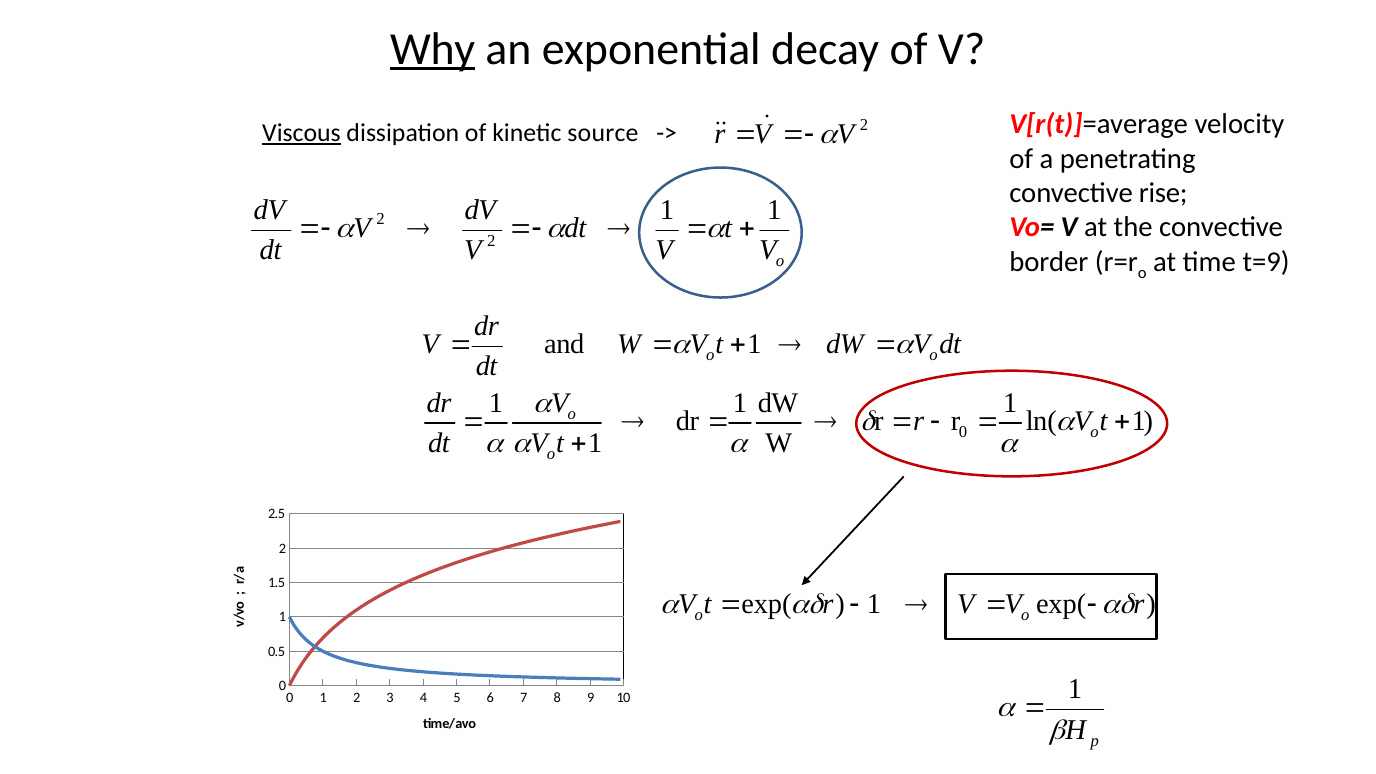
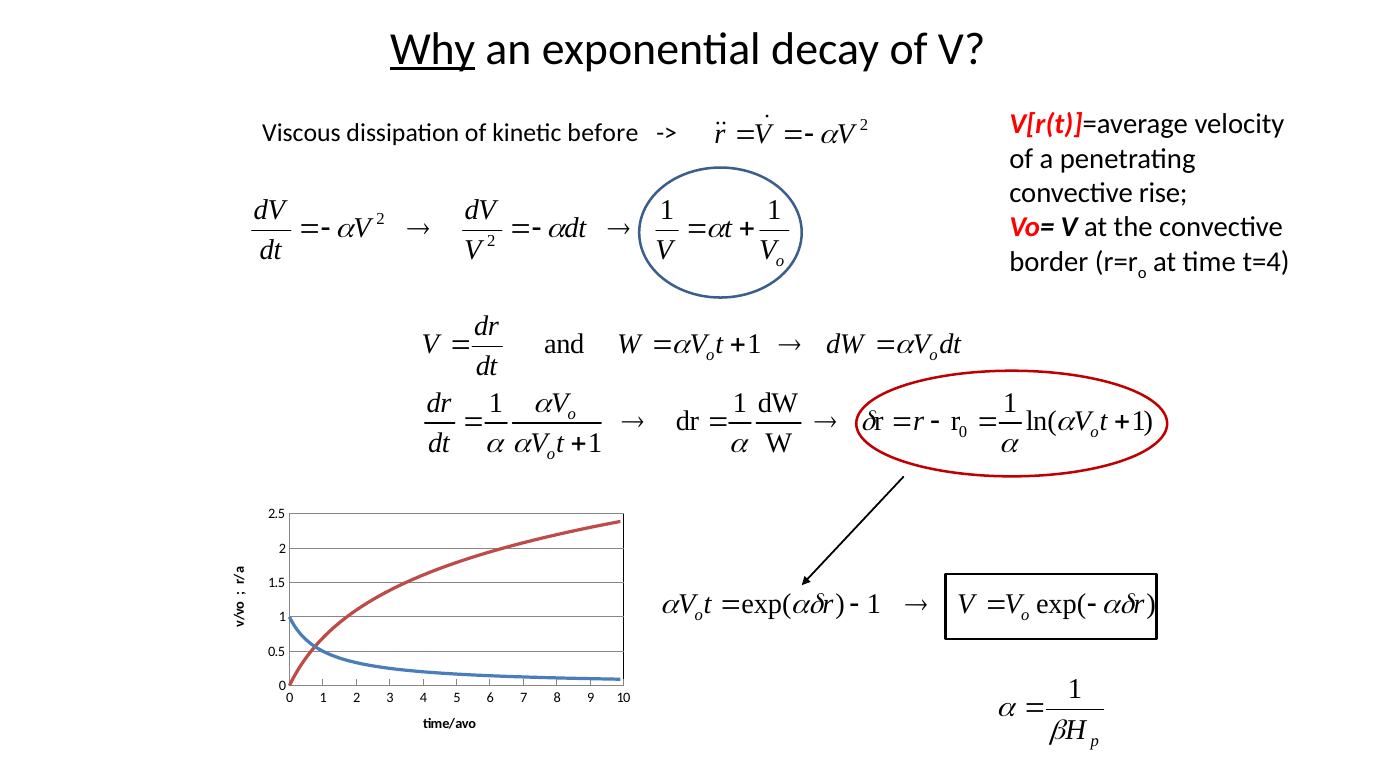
Viscous underline: present -> none (301, 133)
source: source -> before (603, 133)
t=9: t=9 -> t=4 (1266, 262)
